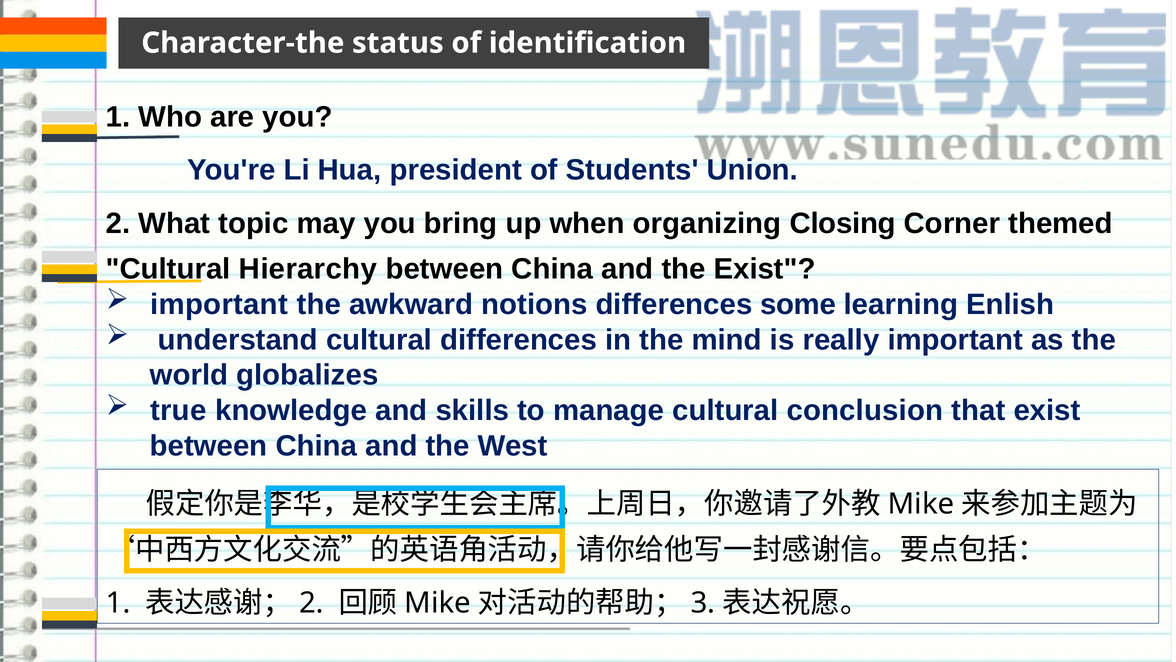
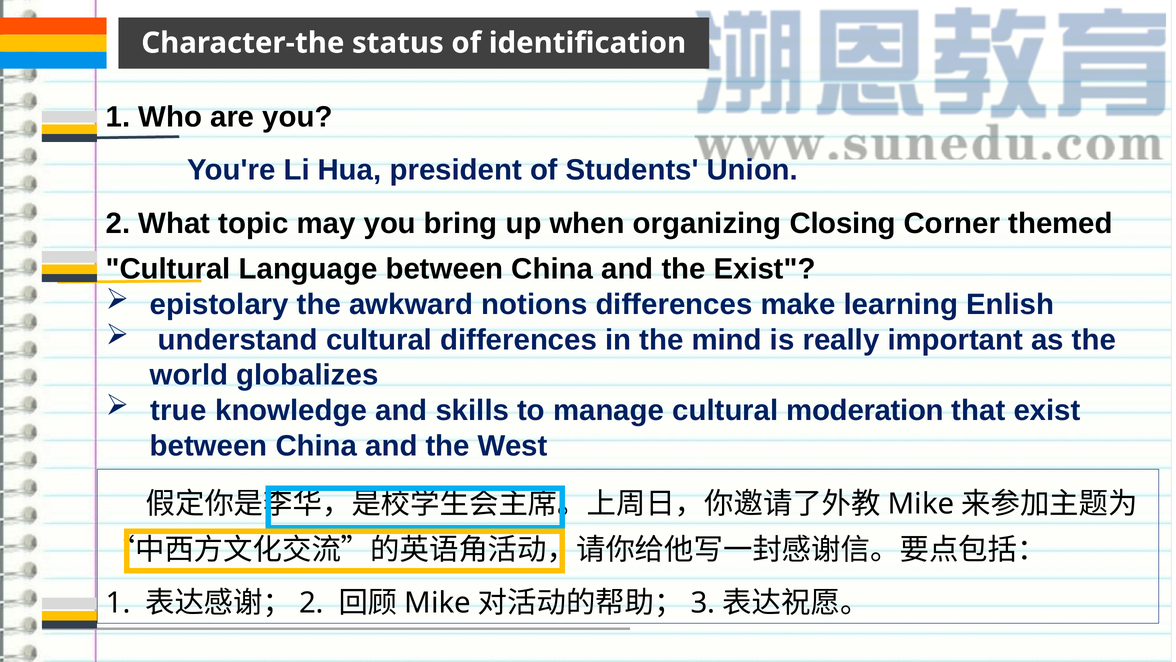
Hierarchy: Hierarchy -> Language (308, 269)
important: important -> epistolary (219, 304)
some: some -> make (798, 304)
conclusion: conclusion -> moderation (865, 410)
